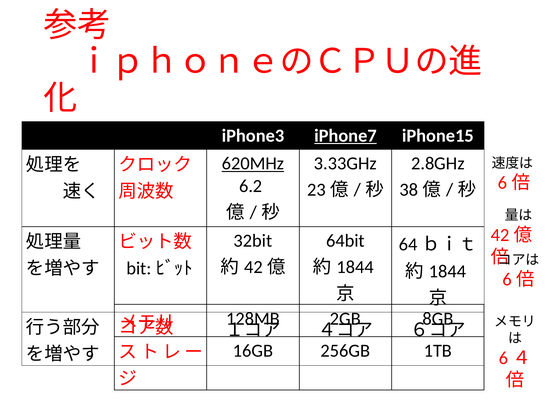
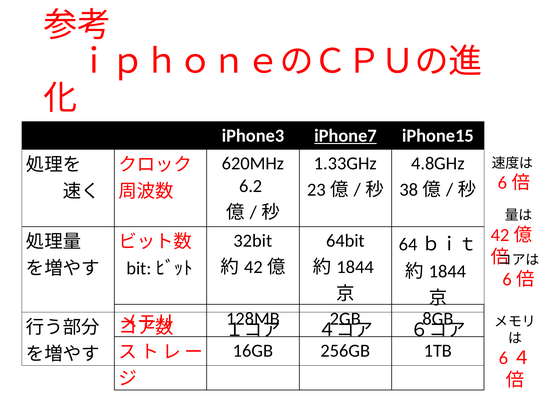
620MHz underline: present -> none (253, 164)
3.33GHz: 3.33GHz -> 1.33GHz (345, 164)
2.8GHz: 2.8GHz -> 4.8GHz (438, 164)
